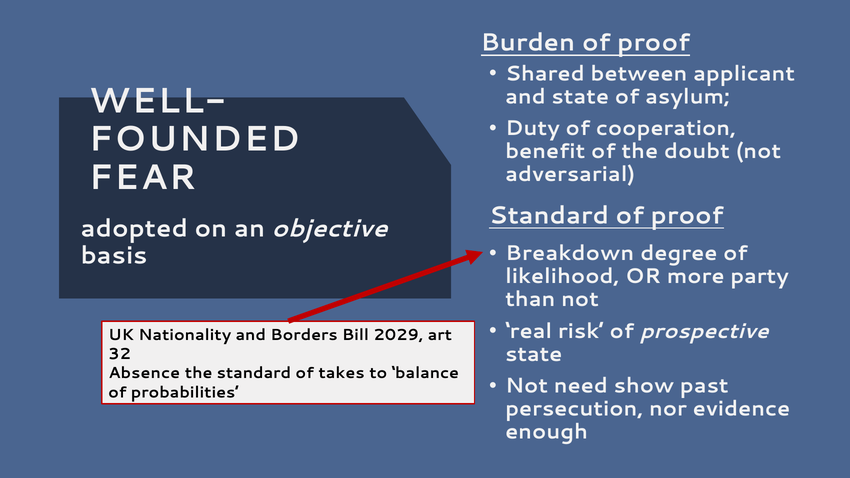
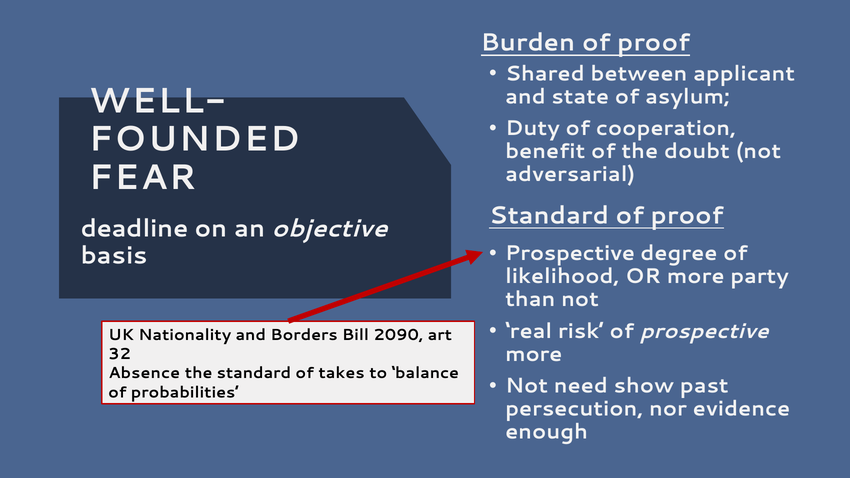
adopted: adopted -> deadline (134, 229)
Breakdown: Breakdown -> Prospective (570, 254)
2029: 2029 -> 2090 (398, 335)
state: state -> more (534, 354)
